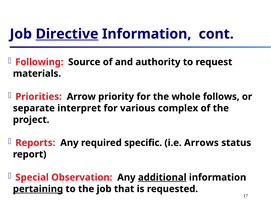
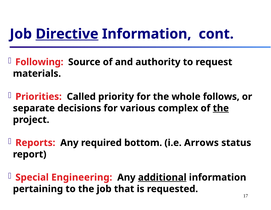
Arrow: Arrow -> Called (81, 96)
interpret: interpret -> decisions (79, 108)
the underline: none -> present (221, 108)
specific: specific -> bottom (143, 142)
Observation: Observation -> Engineering (82, 177)
pertaining underline: present -> none (38, 188)
